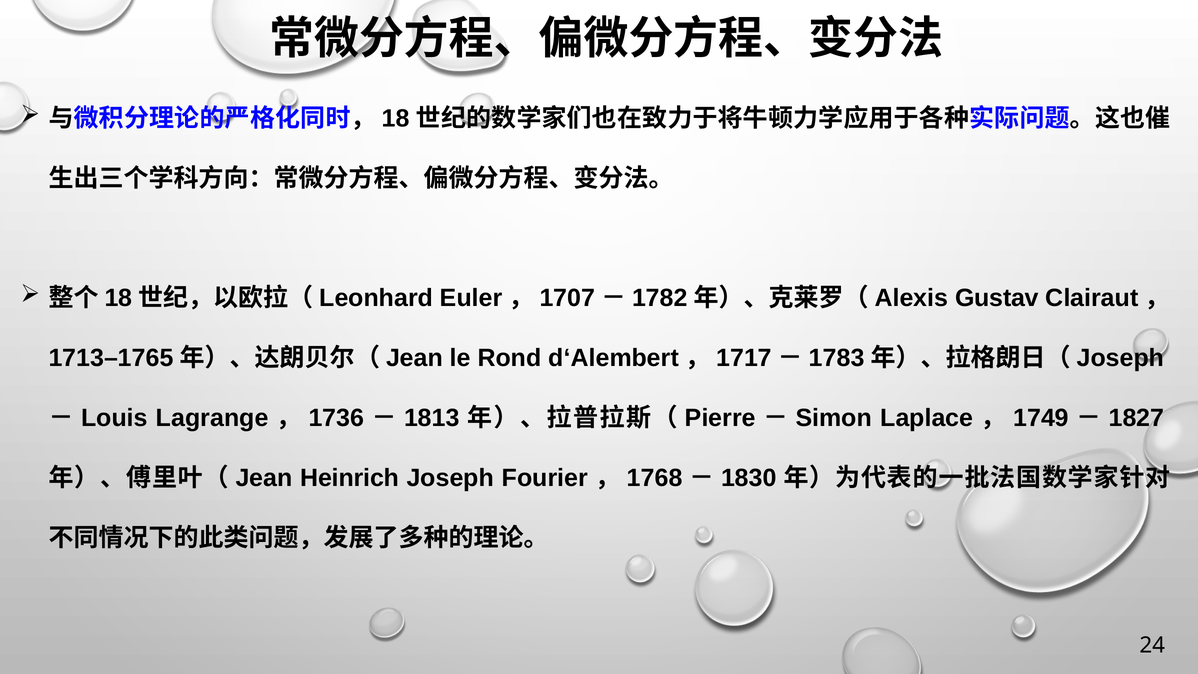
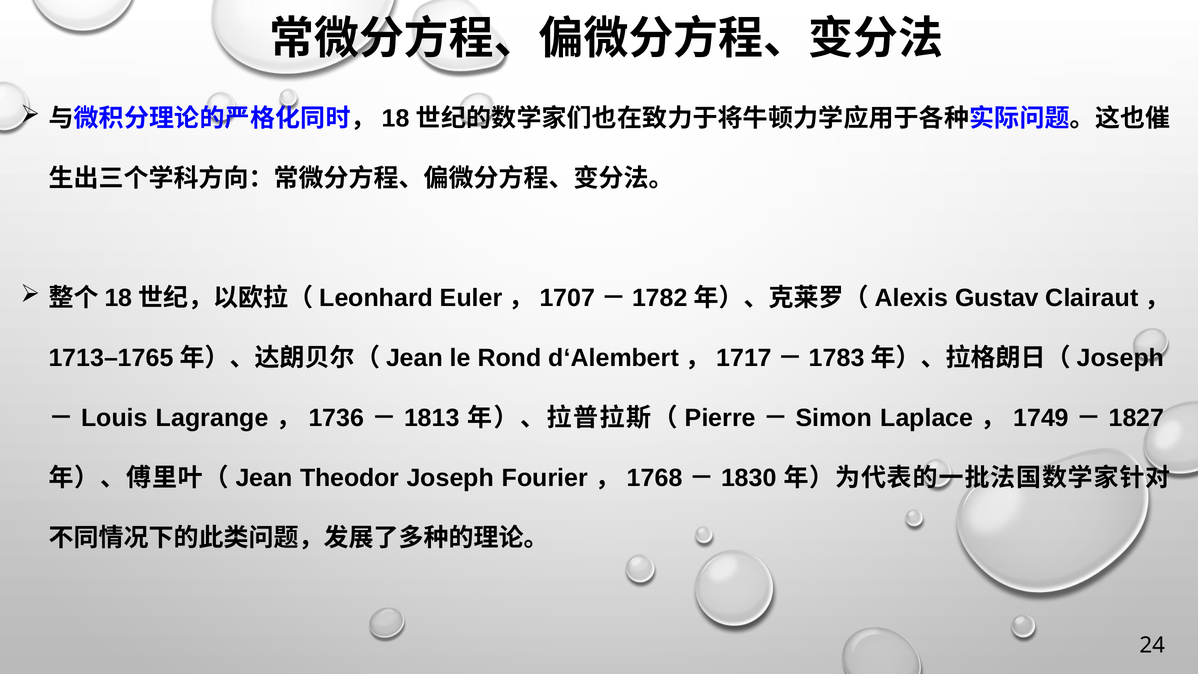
Heinrich: Heinrich -> Theodor (350, 478)
